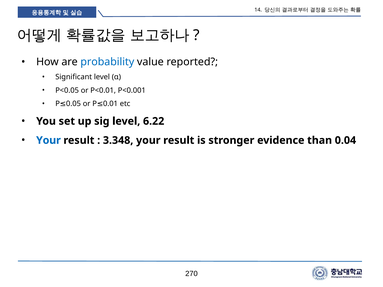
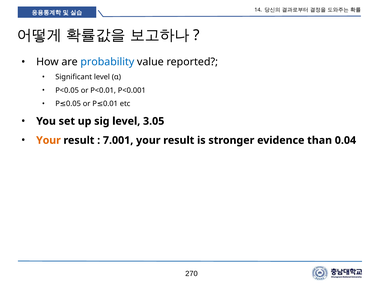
6.22: 6.22 -> 3.05 (154, 121)
Your colour: blue -> orange (48, 140)
3.348: 3.348 -> 7.001 (118, 140)
